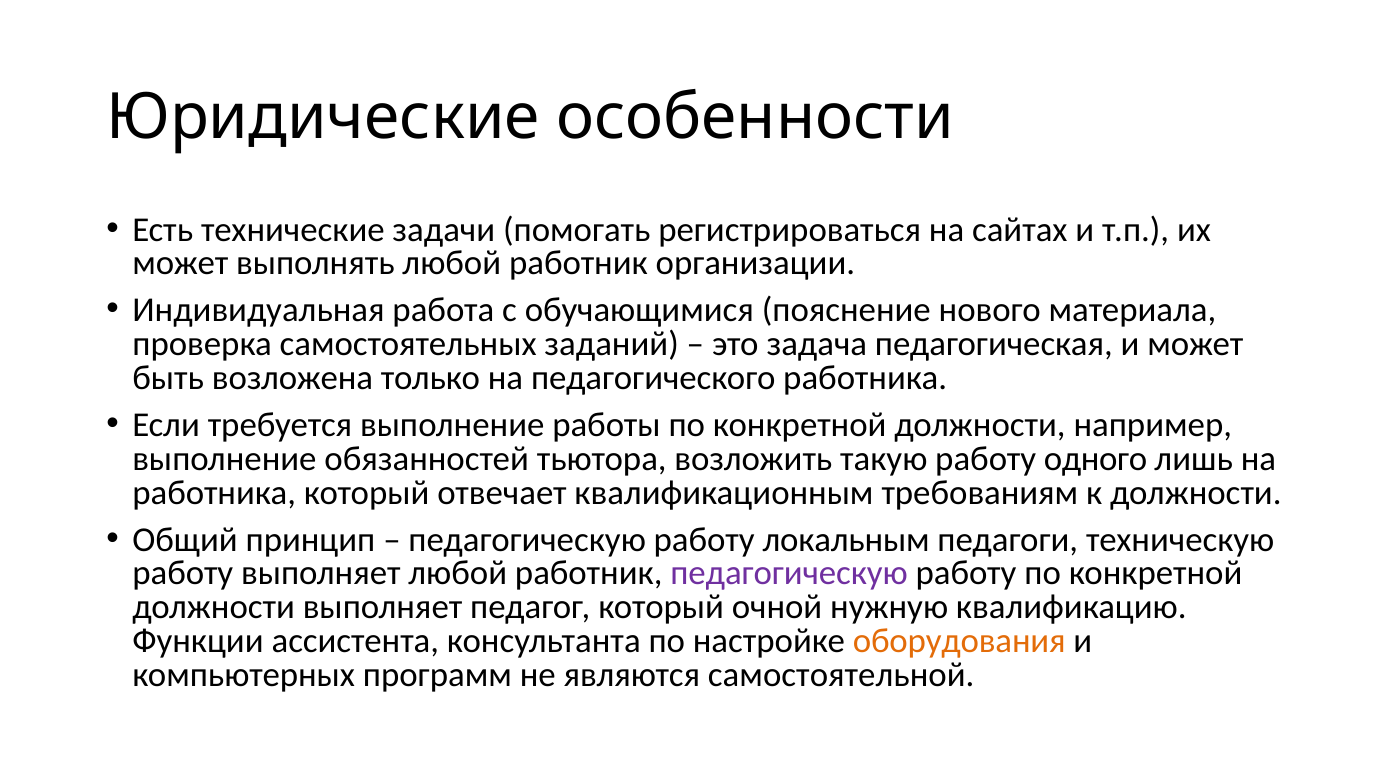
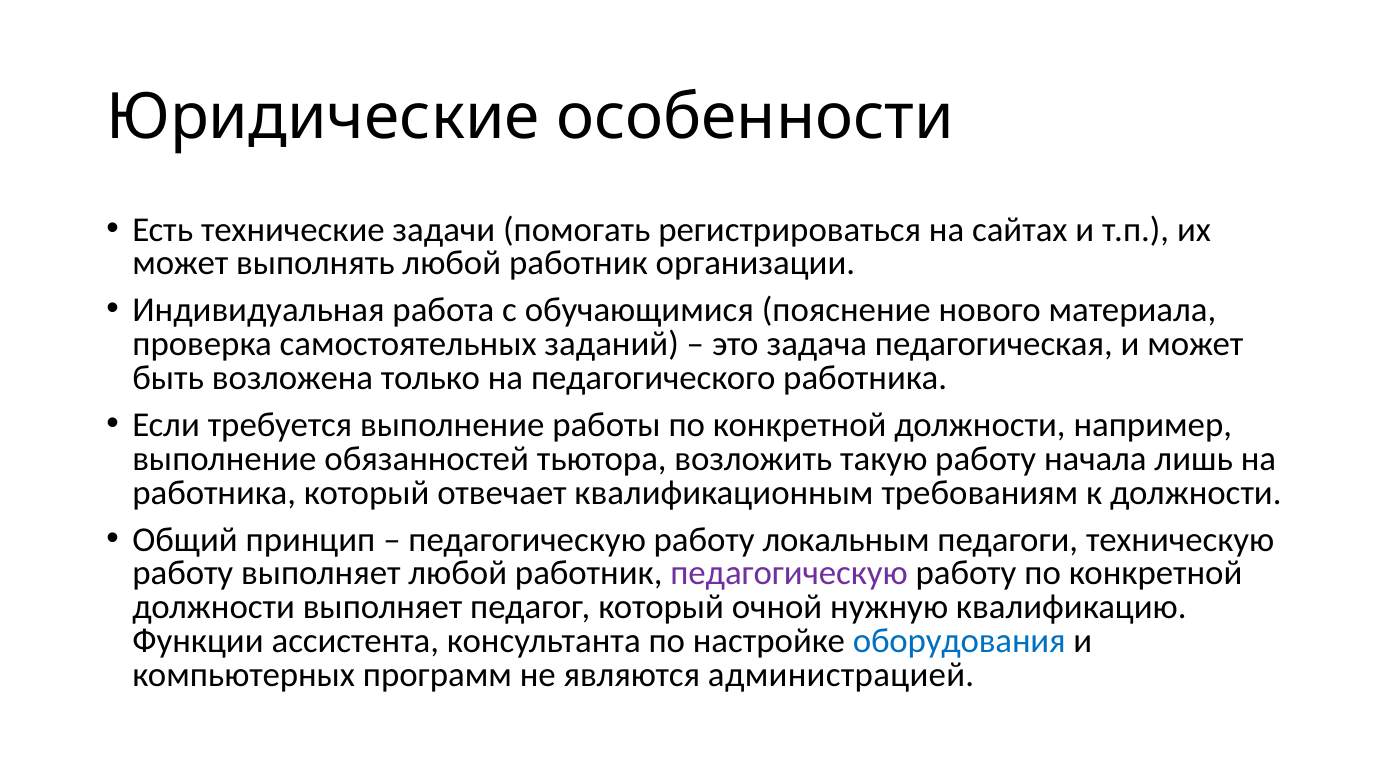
одного: одного -> начала (1095, 459)
оборудования colour: orange -> blue (959, 641)
самостоятельной: самостоятельной -> администрацией (841, 675)
